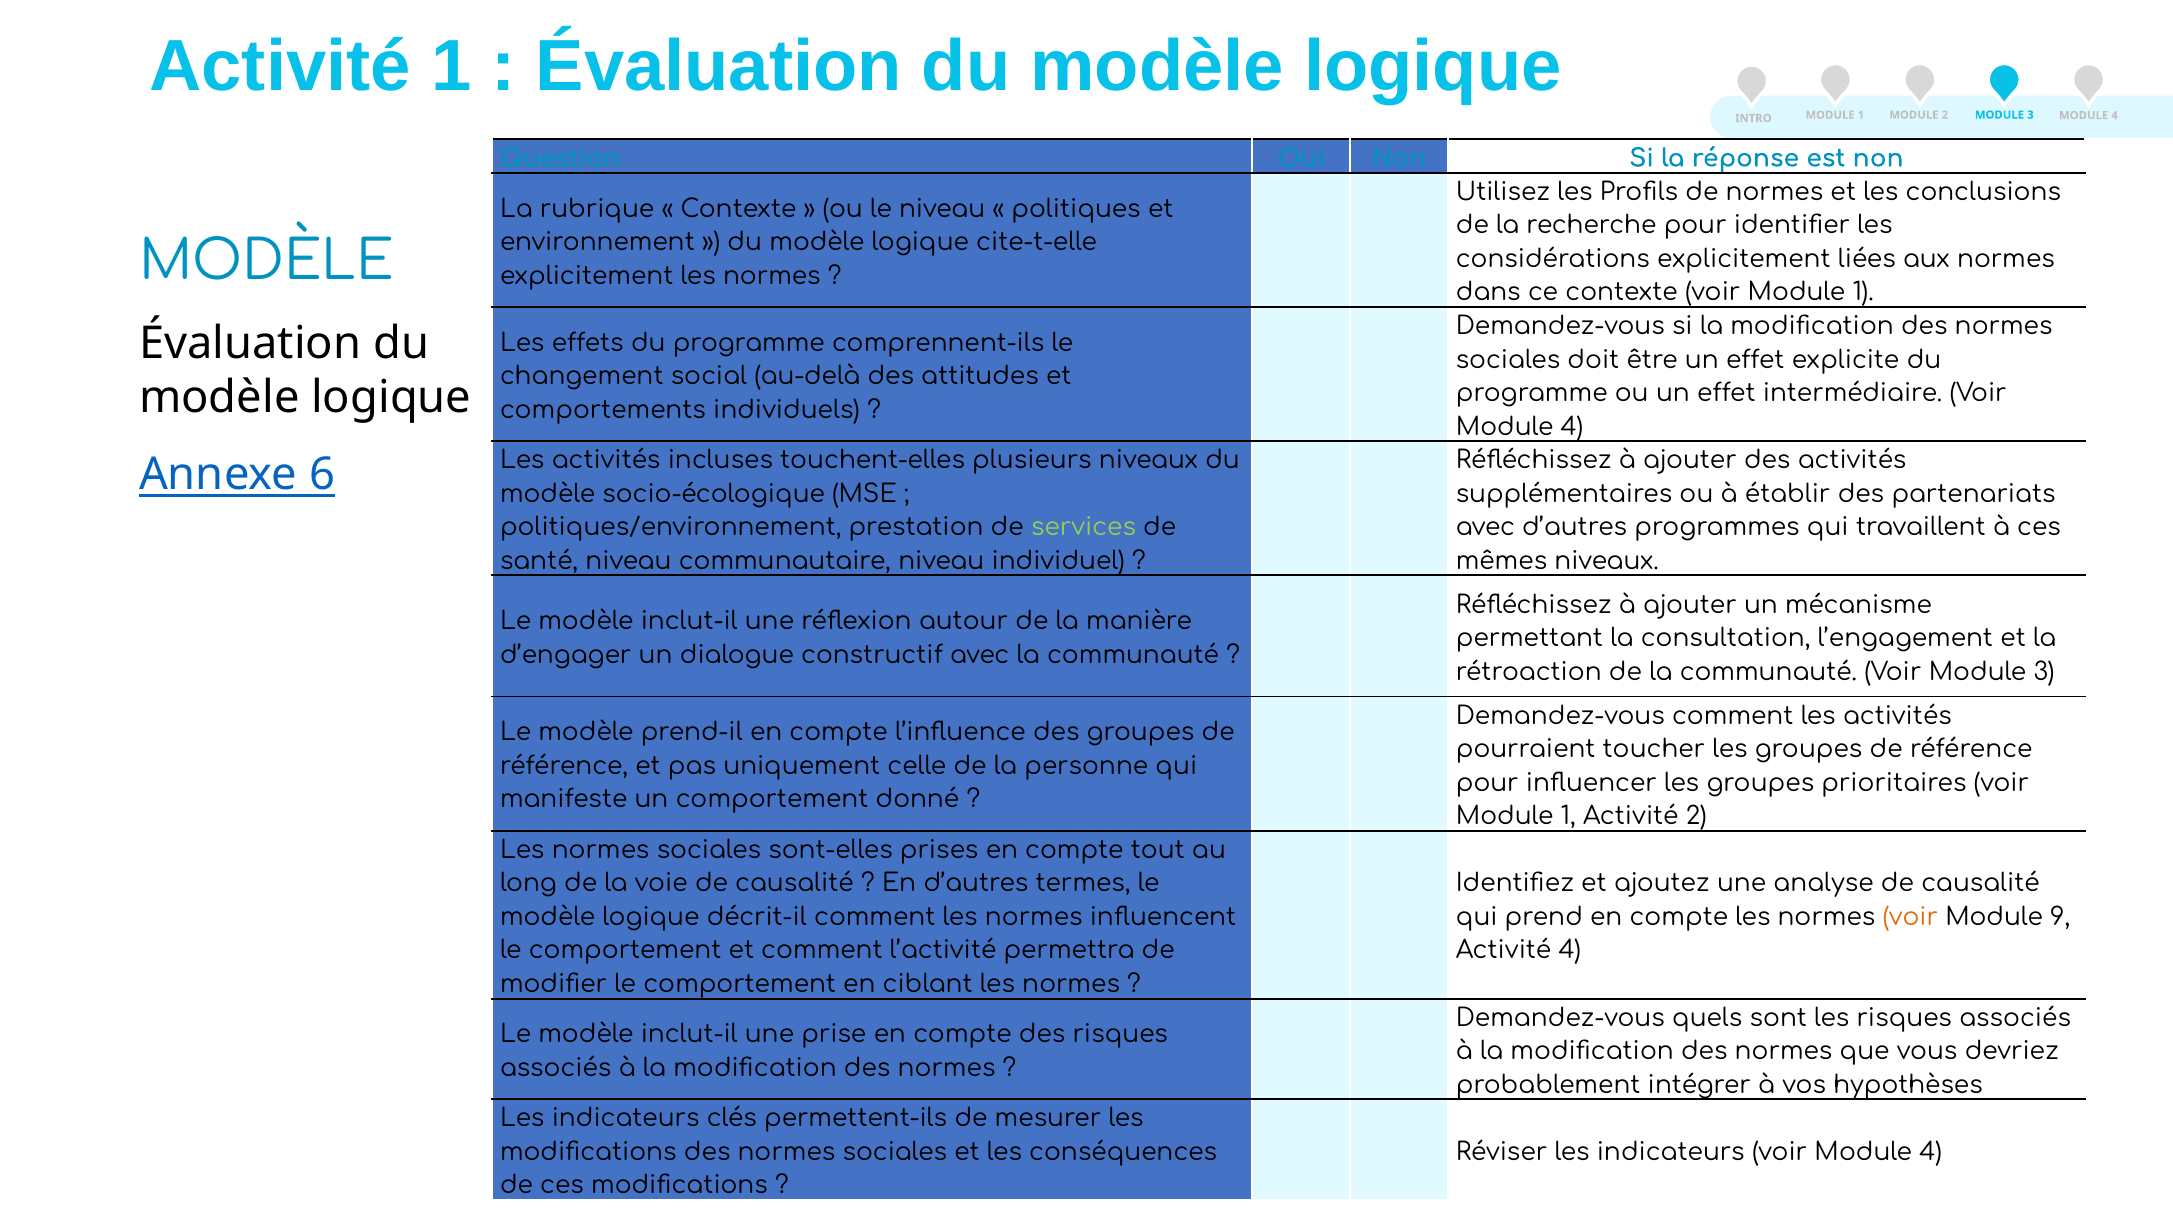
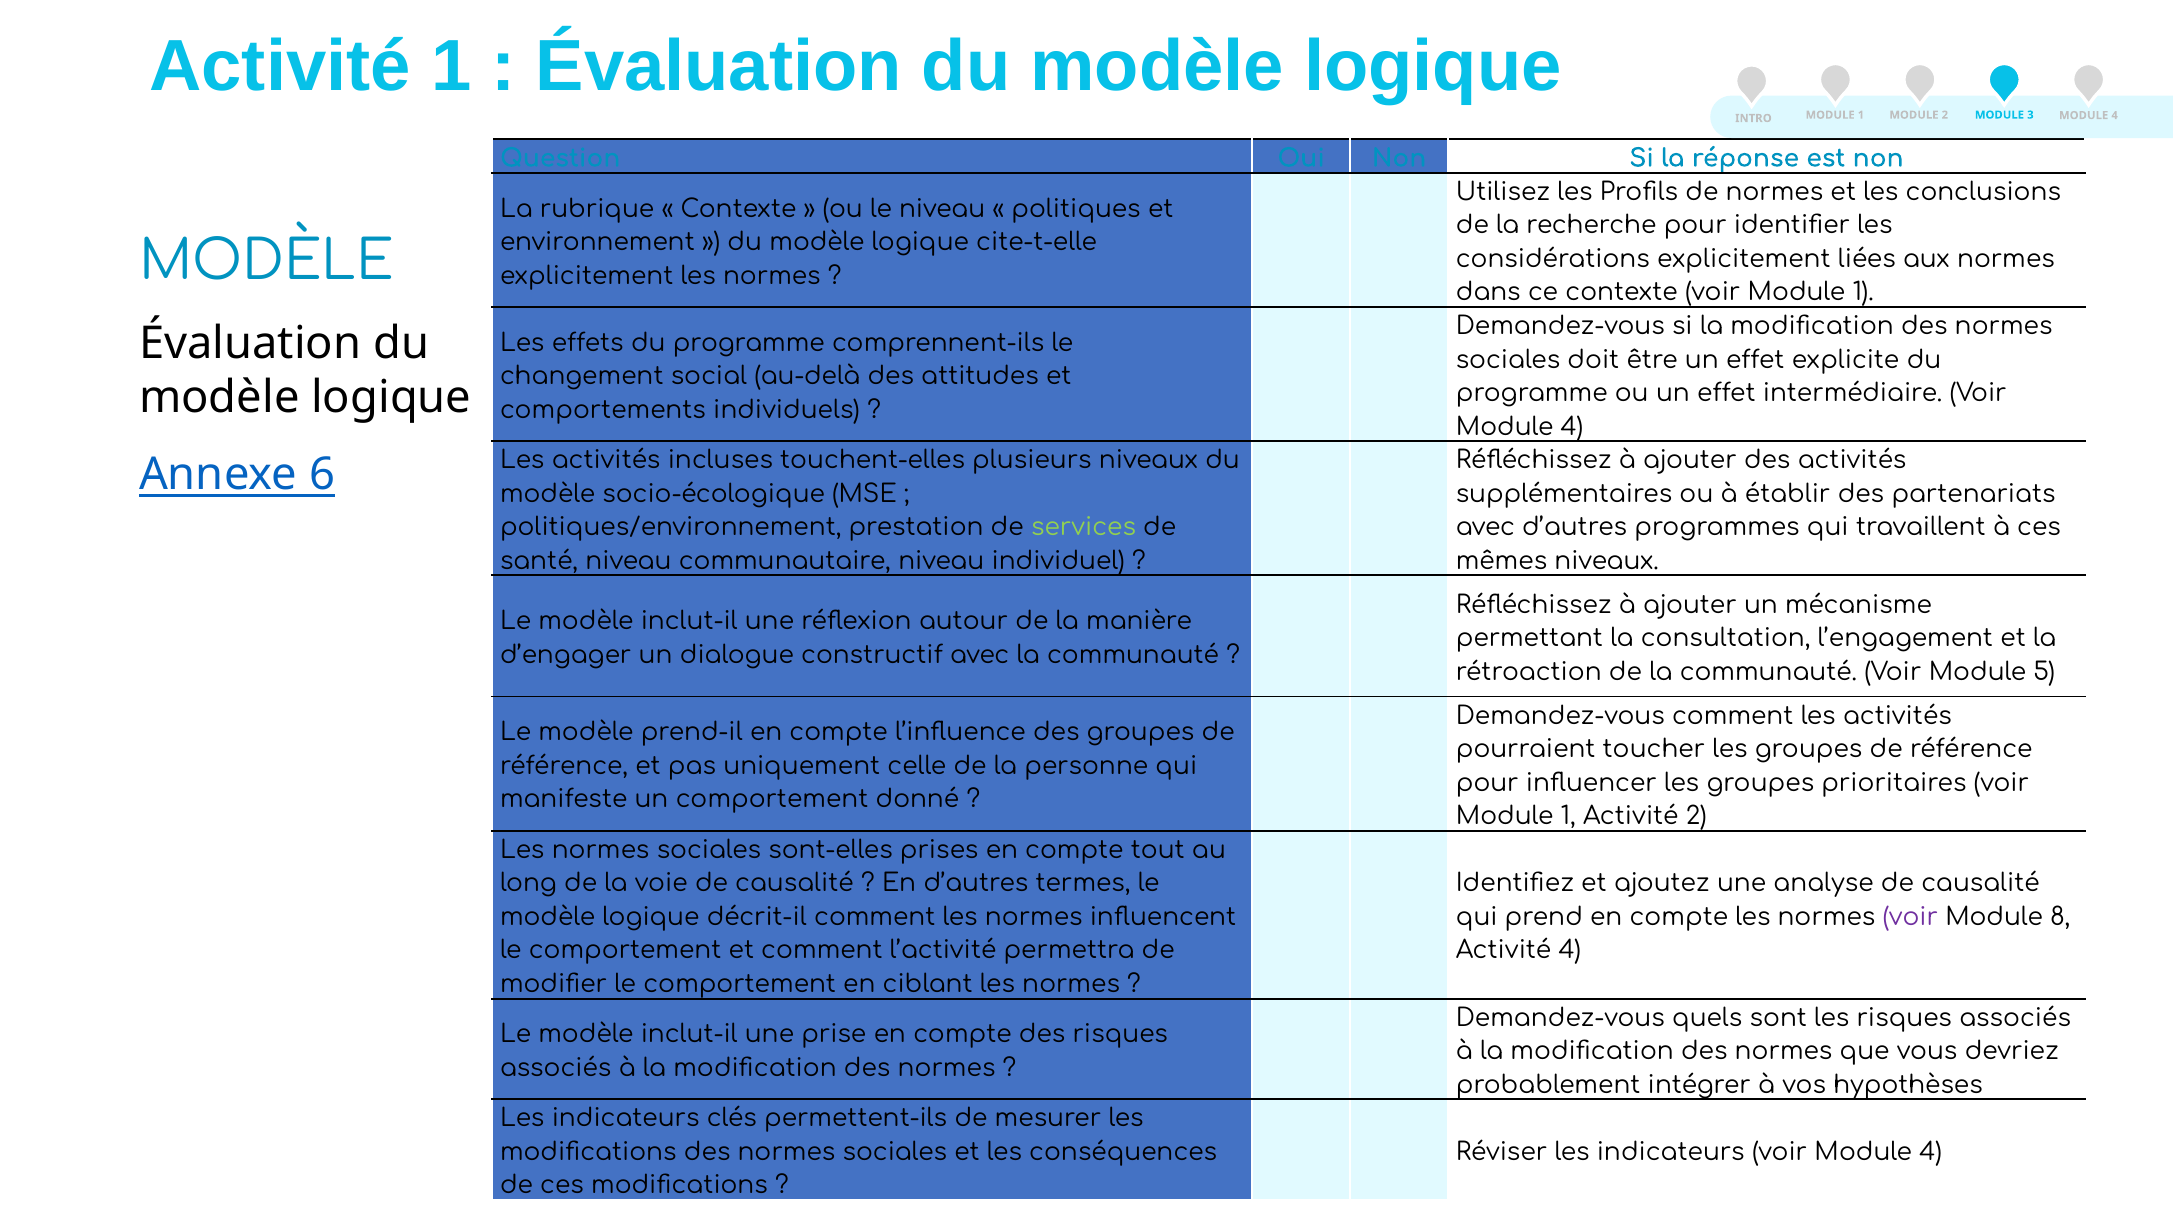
Voir Module 3: 3 -> 5 (2044, 672)
voir colour: orange -> purple (1910, 917)
9: 9 -> 8 (2060, 917)
